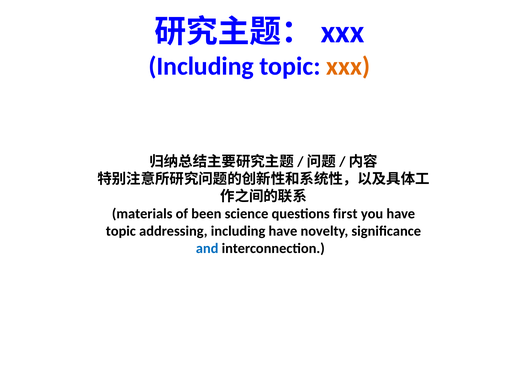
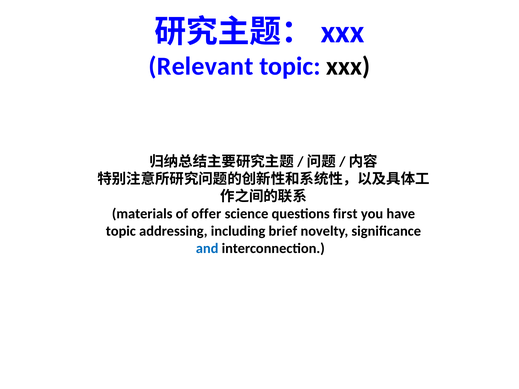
Including: Including -> Relevant (201, 66)
xxx colour: orange -> black (348, 66)
been: been -> offer (206, 214)
including have: have -> brief (283, 231)
